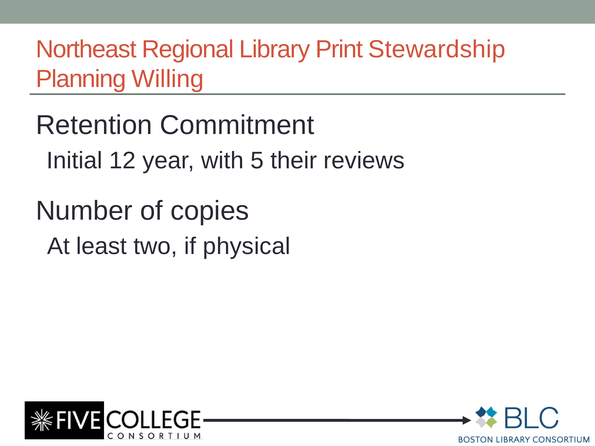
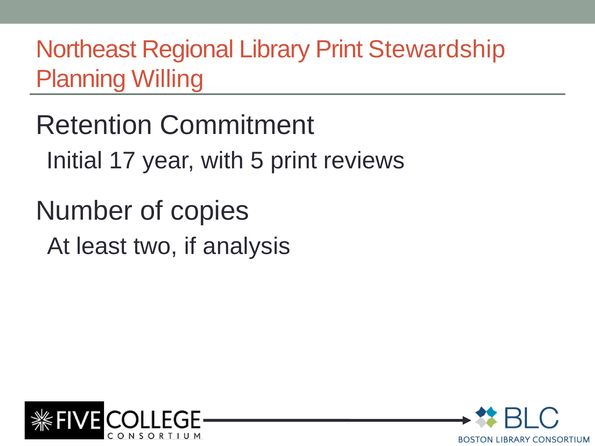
12: 12 -> 17 (123, 161)
5 their: their -> print (294, 161)
physical: physical -> analysis (247, 246)
